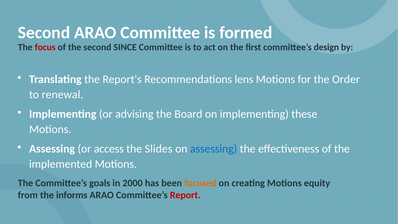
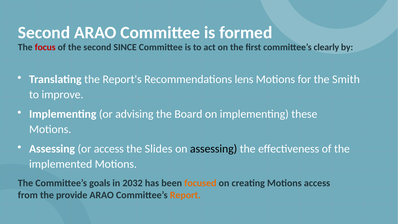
design: design -> clearly (326, 47)
Order: Order -> Smith (346, 79)
renewal: renewal -> improve (63, 95)
assessing colour: blue -> black (214, 149)
2000: 2000 -> 2032 (133, 183)
Motions equity: equity -> access (317, 183)
informs: informs -> provide (72, 195)
Report colour: red -> orange (185, 195)
